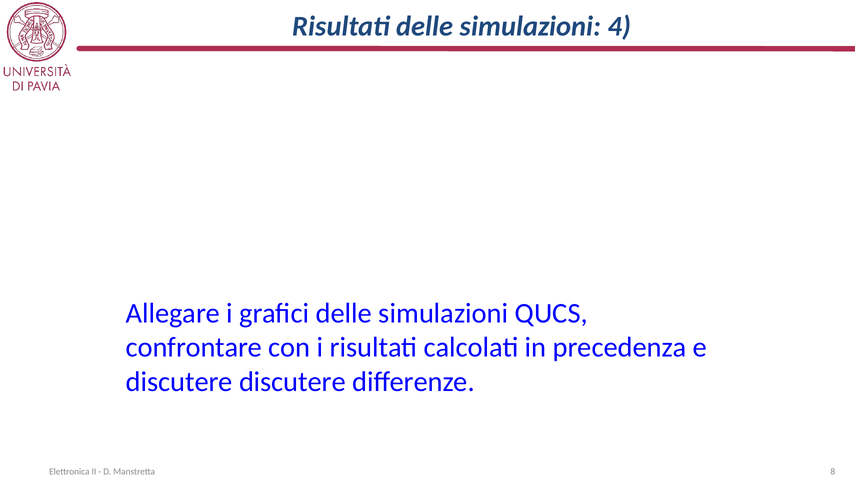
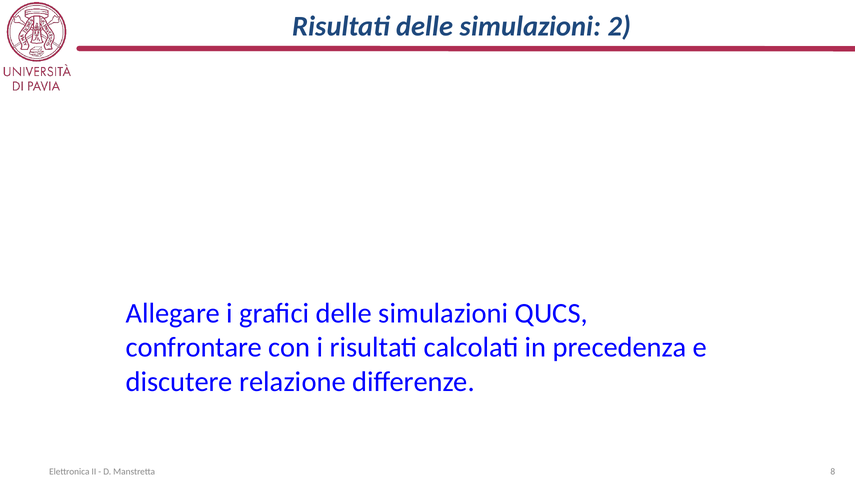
4: 4 -> 2 (619, 26)
discutere discutere: discutere -> relazione (292, 382)
